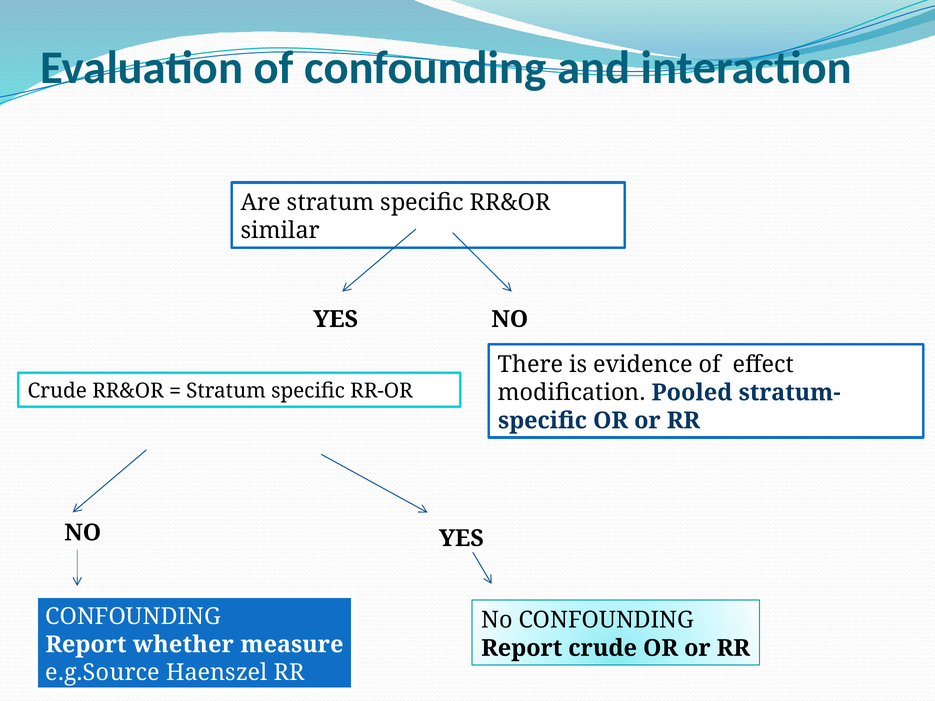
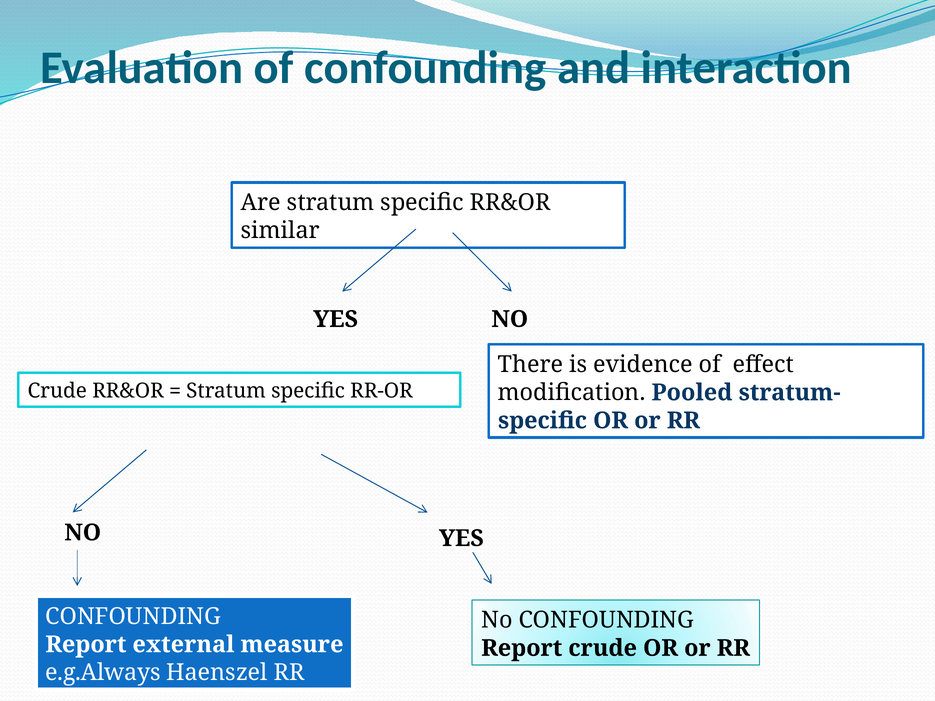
whether: whether -> external (183, 645)
e.g.Source: e.g.Source -> e.g.Always (103, 673)
